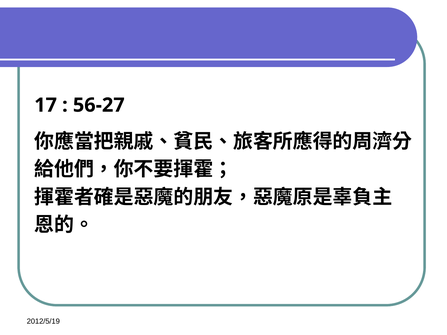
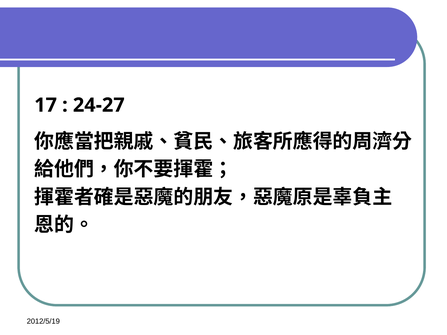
56-27: 56-27 -> 24-27 (99, 105)
